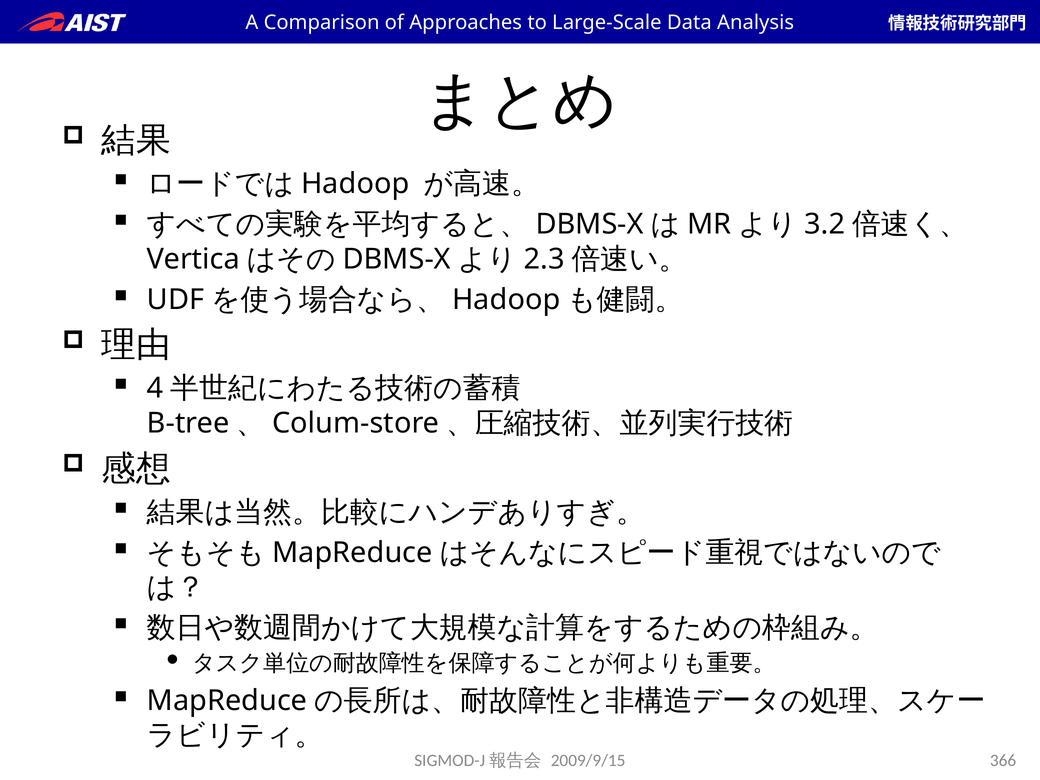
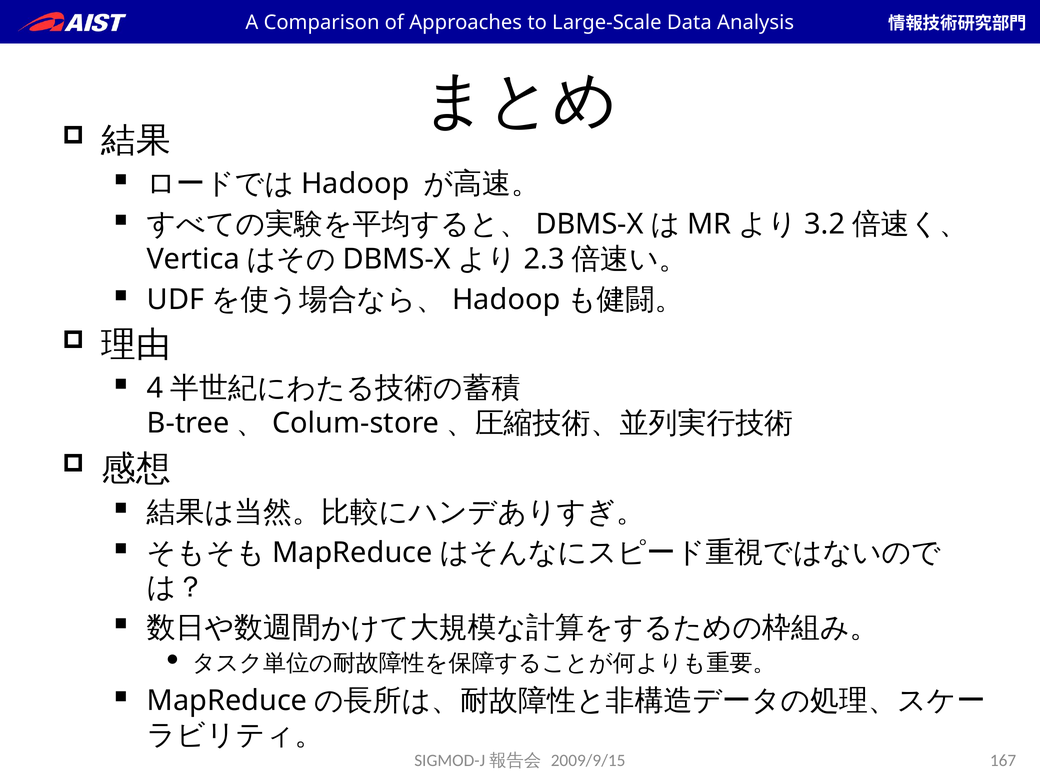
366: 366 -> 167 (1003, 761)
